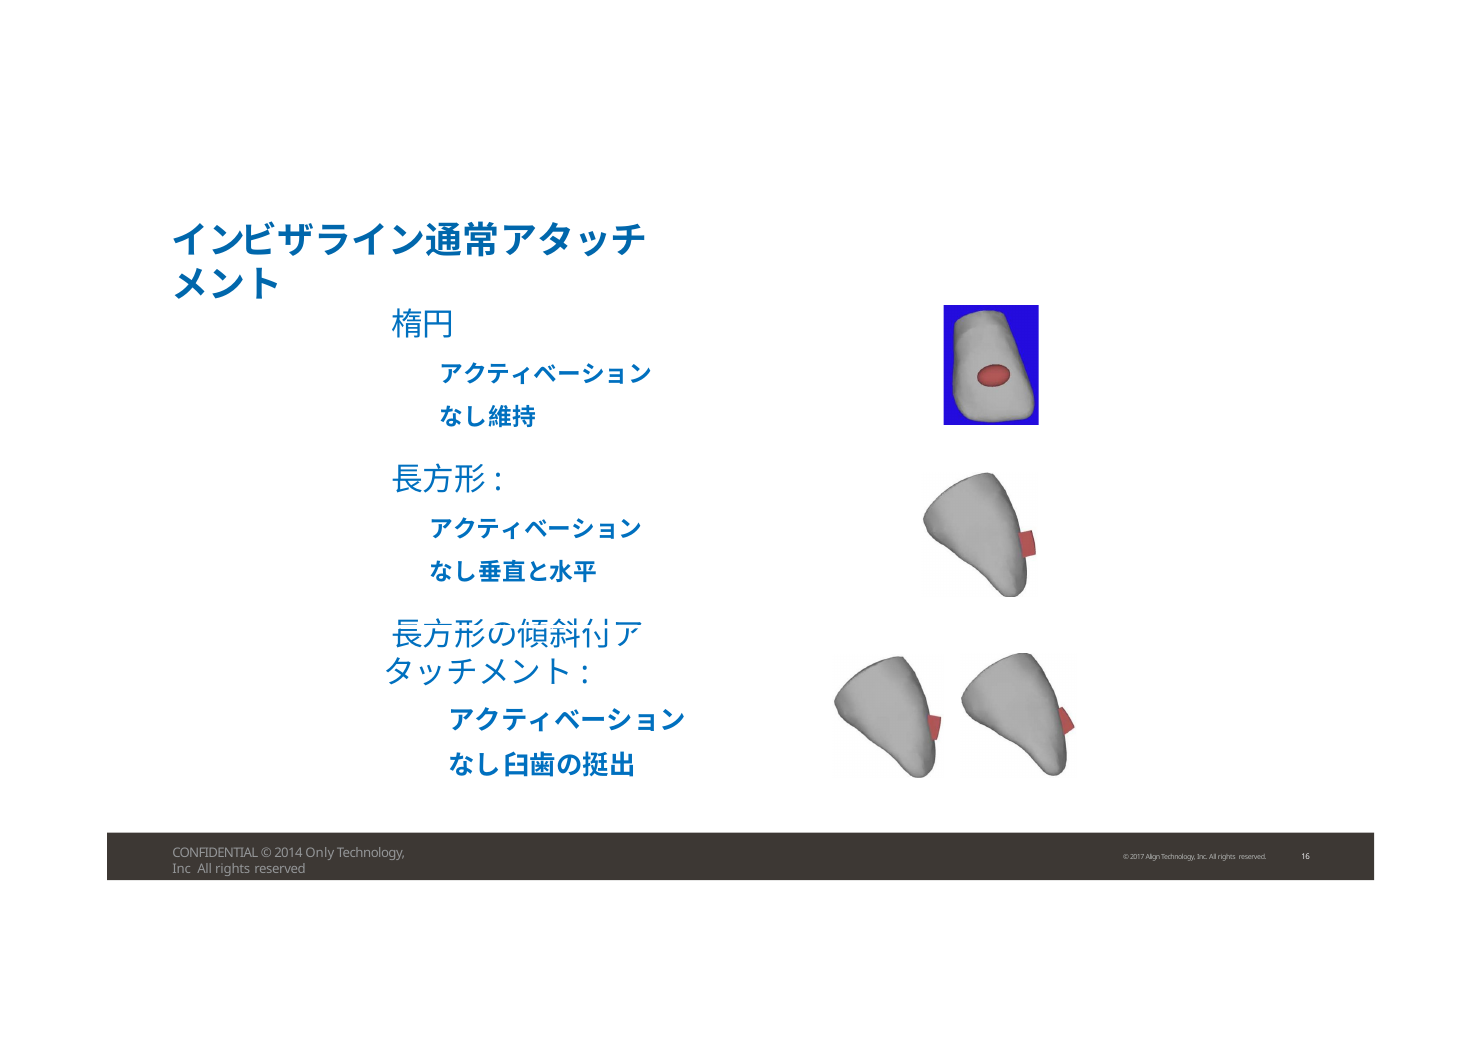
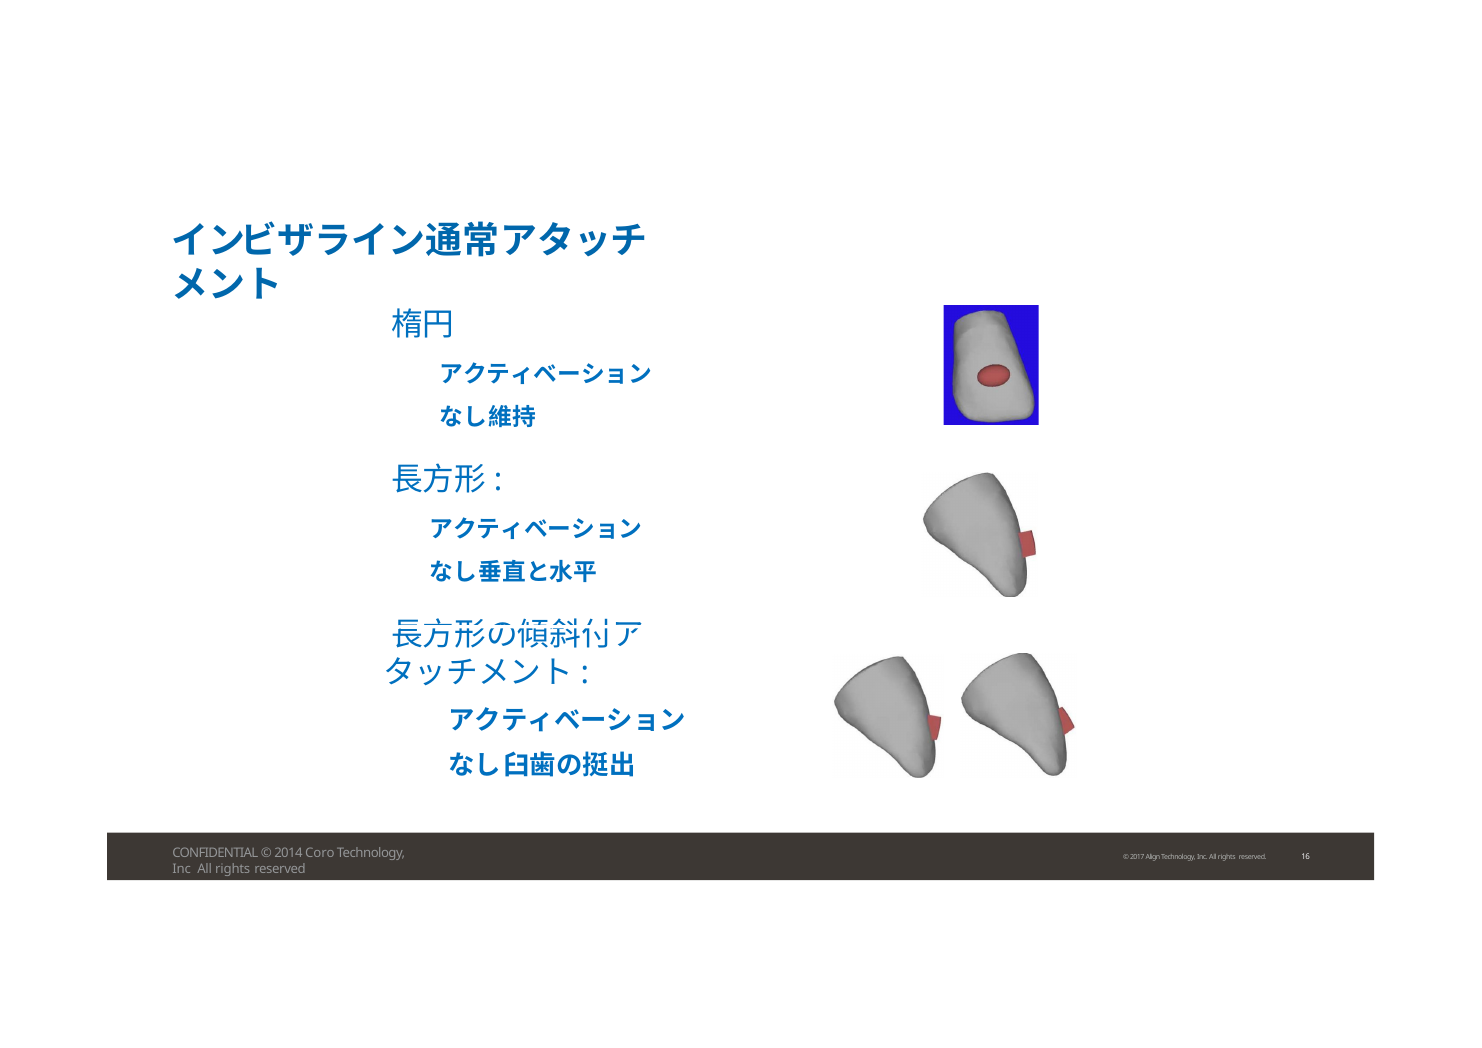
Only: Only -> Coro (320, 854)
